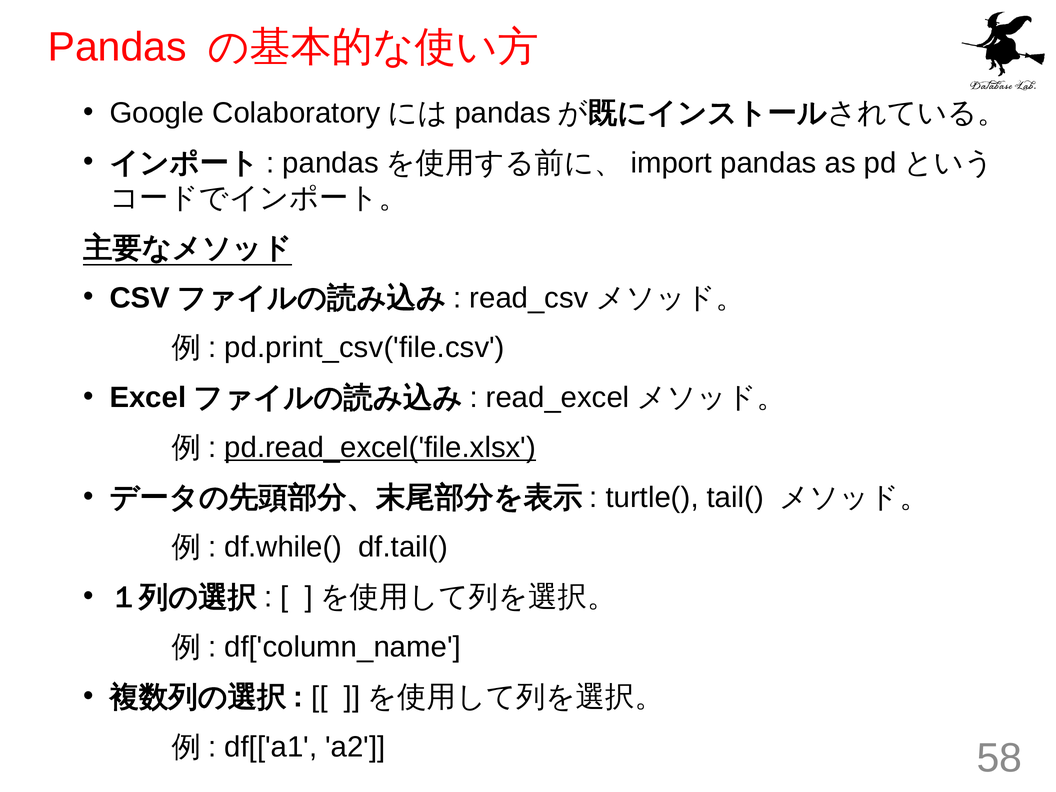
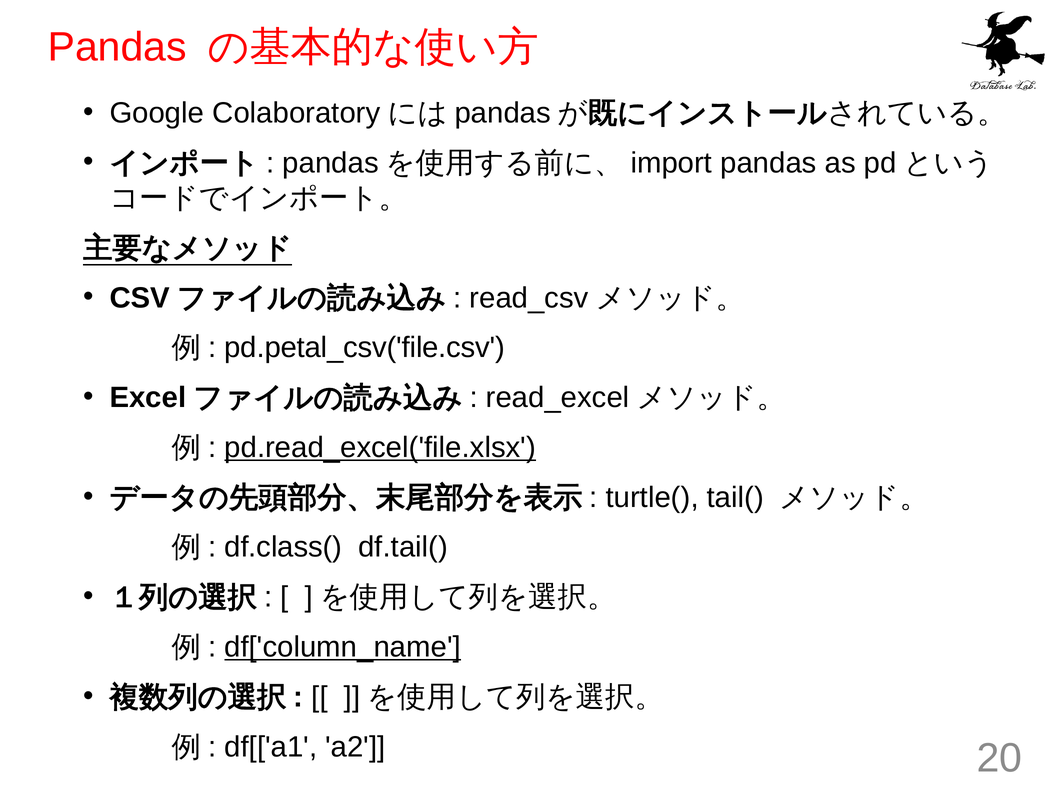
pd.print_csv('file.csv: pd.print_csv('file.csv -> pd.petal_csv('file.csv (365, 348)
df.while(: df.while( -> df.class( (283, 547)
df['column_name underline: none -> present (343, 647)
58: 58 -> 20 (999, 758)
